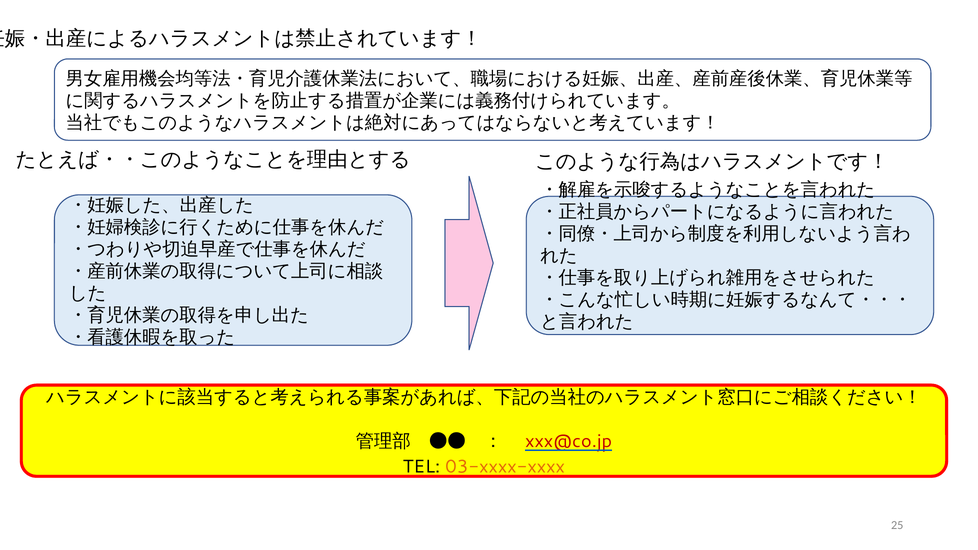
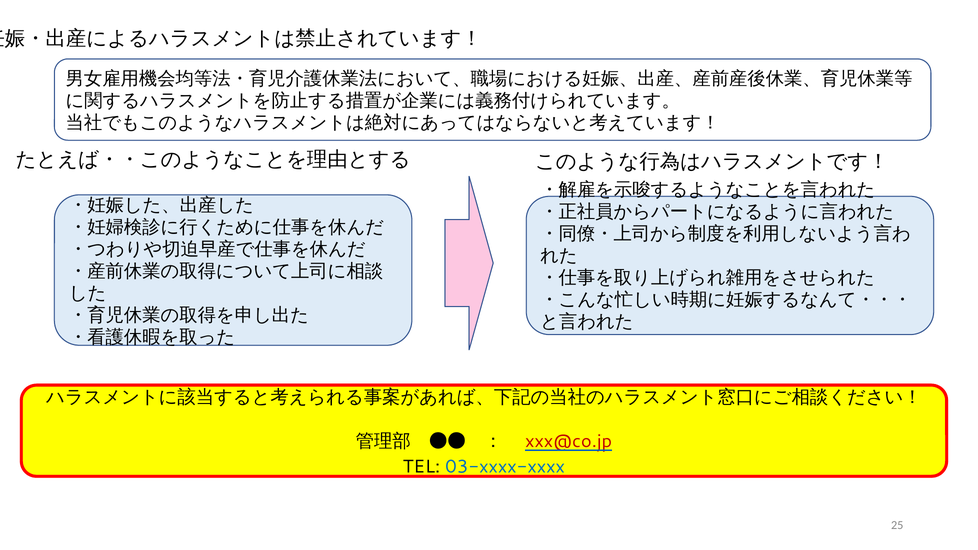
03-xxxx-xxxx colour: orange -> blue (505, 467)
